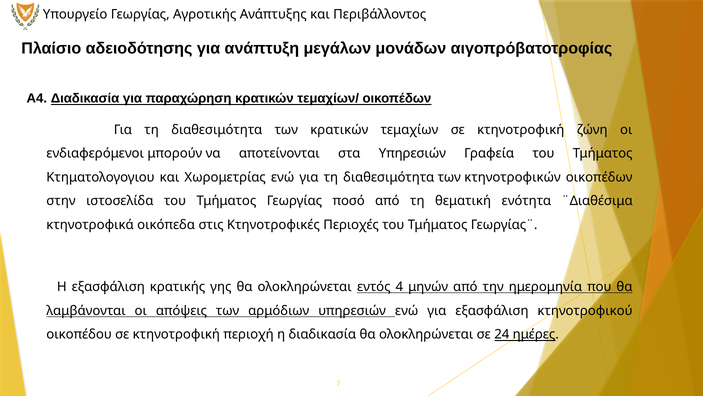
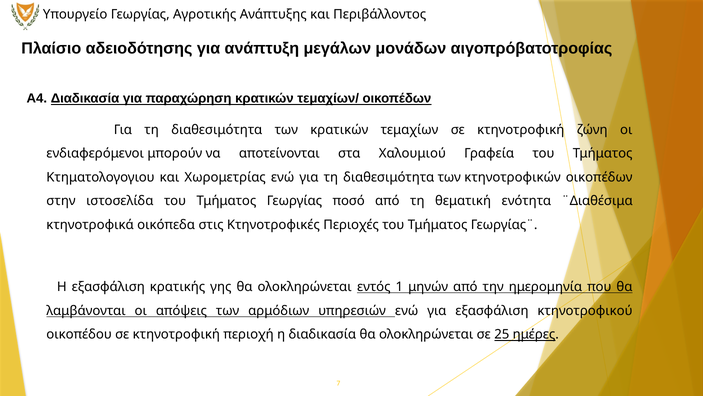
στα Υπηρεσιών: Υπηρεσιών -> Χαλουμιού (412, 153)
4: 4 -> 1 (399, 287)
24: 24 -> 25 (502, 334)
